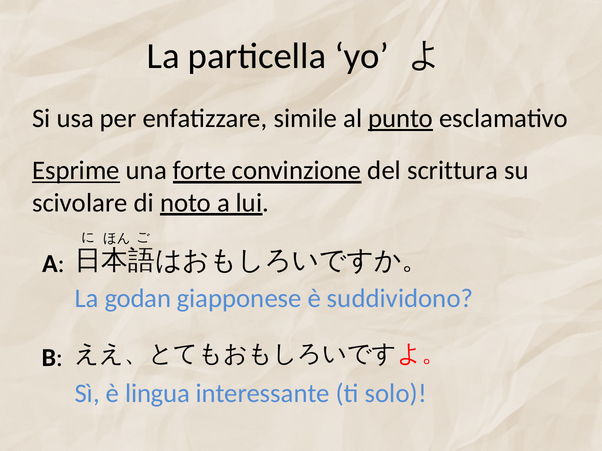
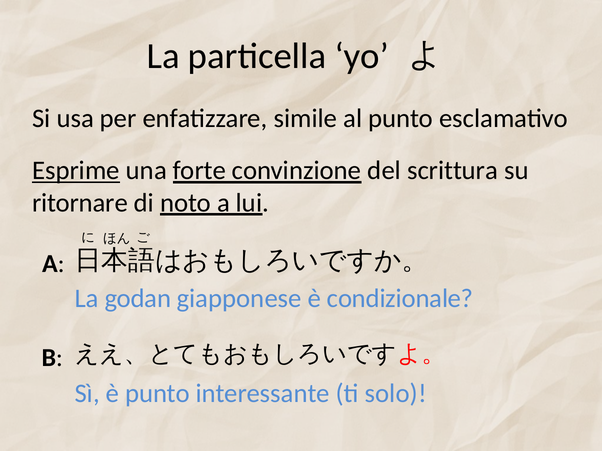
punto underline: present -> none (401, 119)
scivolare: scivolare -> ritornare (80, 203)
suddividono: suddividono -> condizionale (400, 299)
è lingua: lingua -> punto (157, 394)
